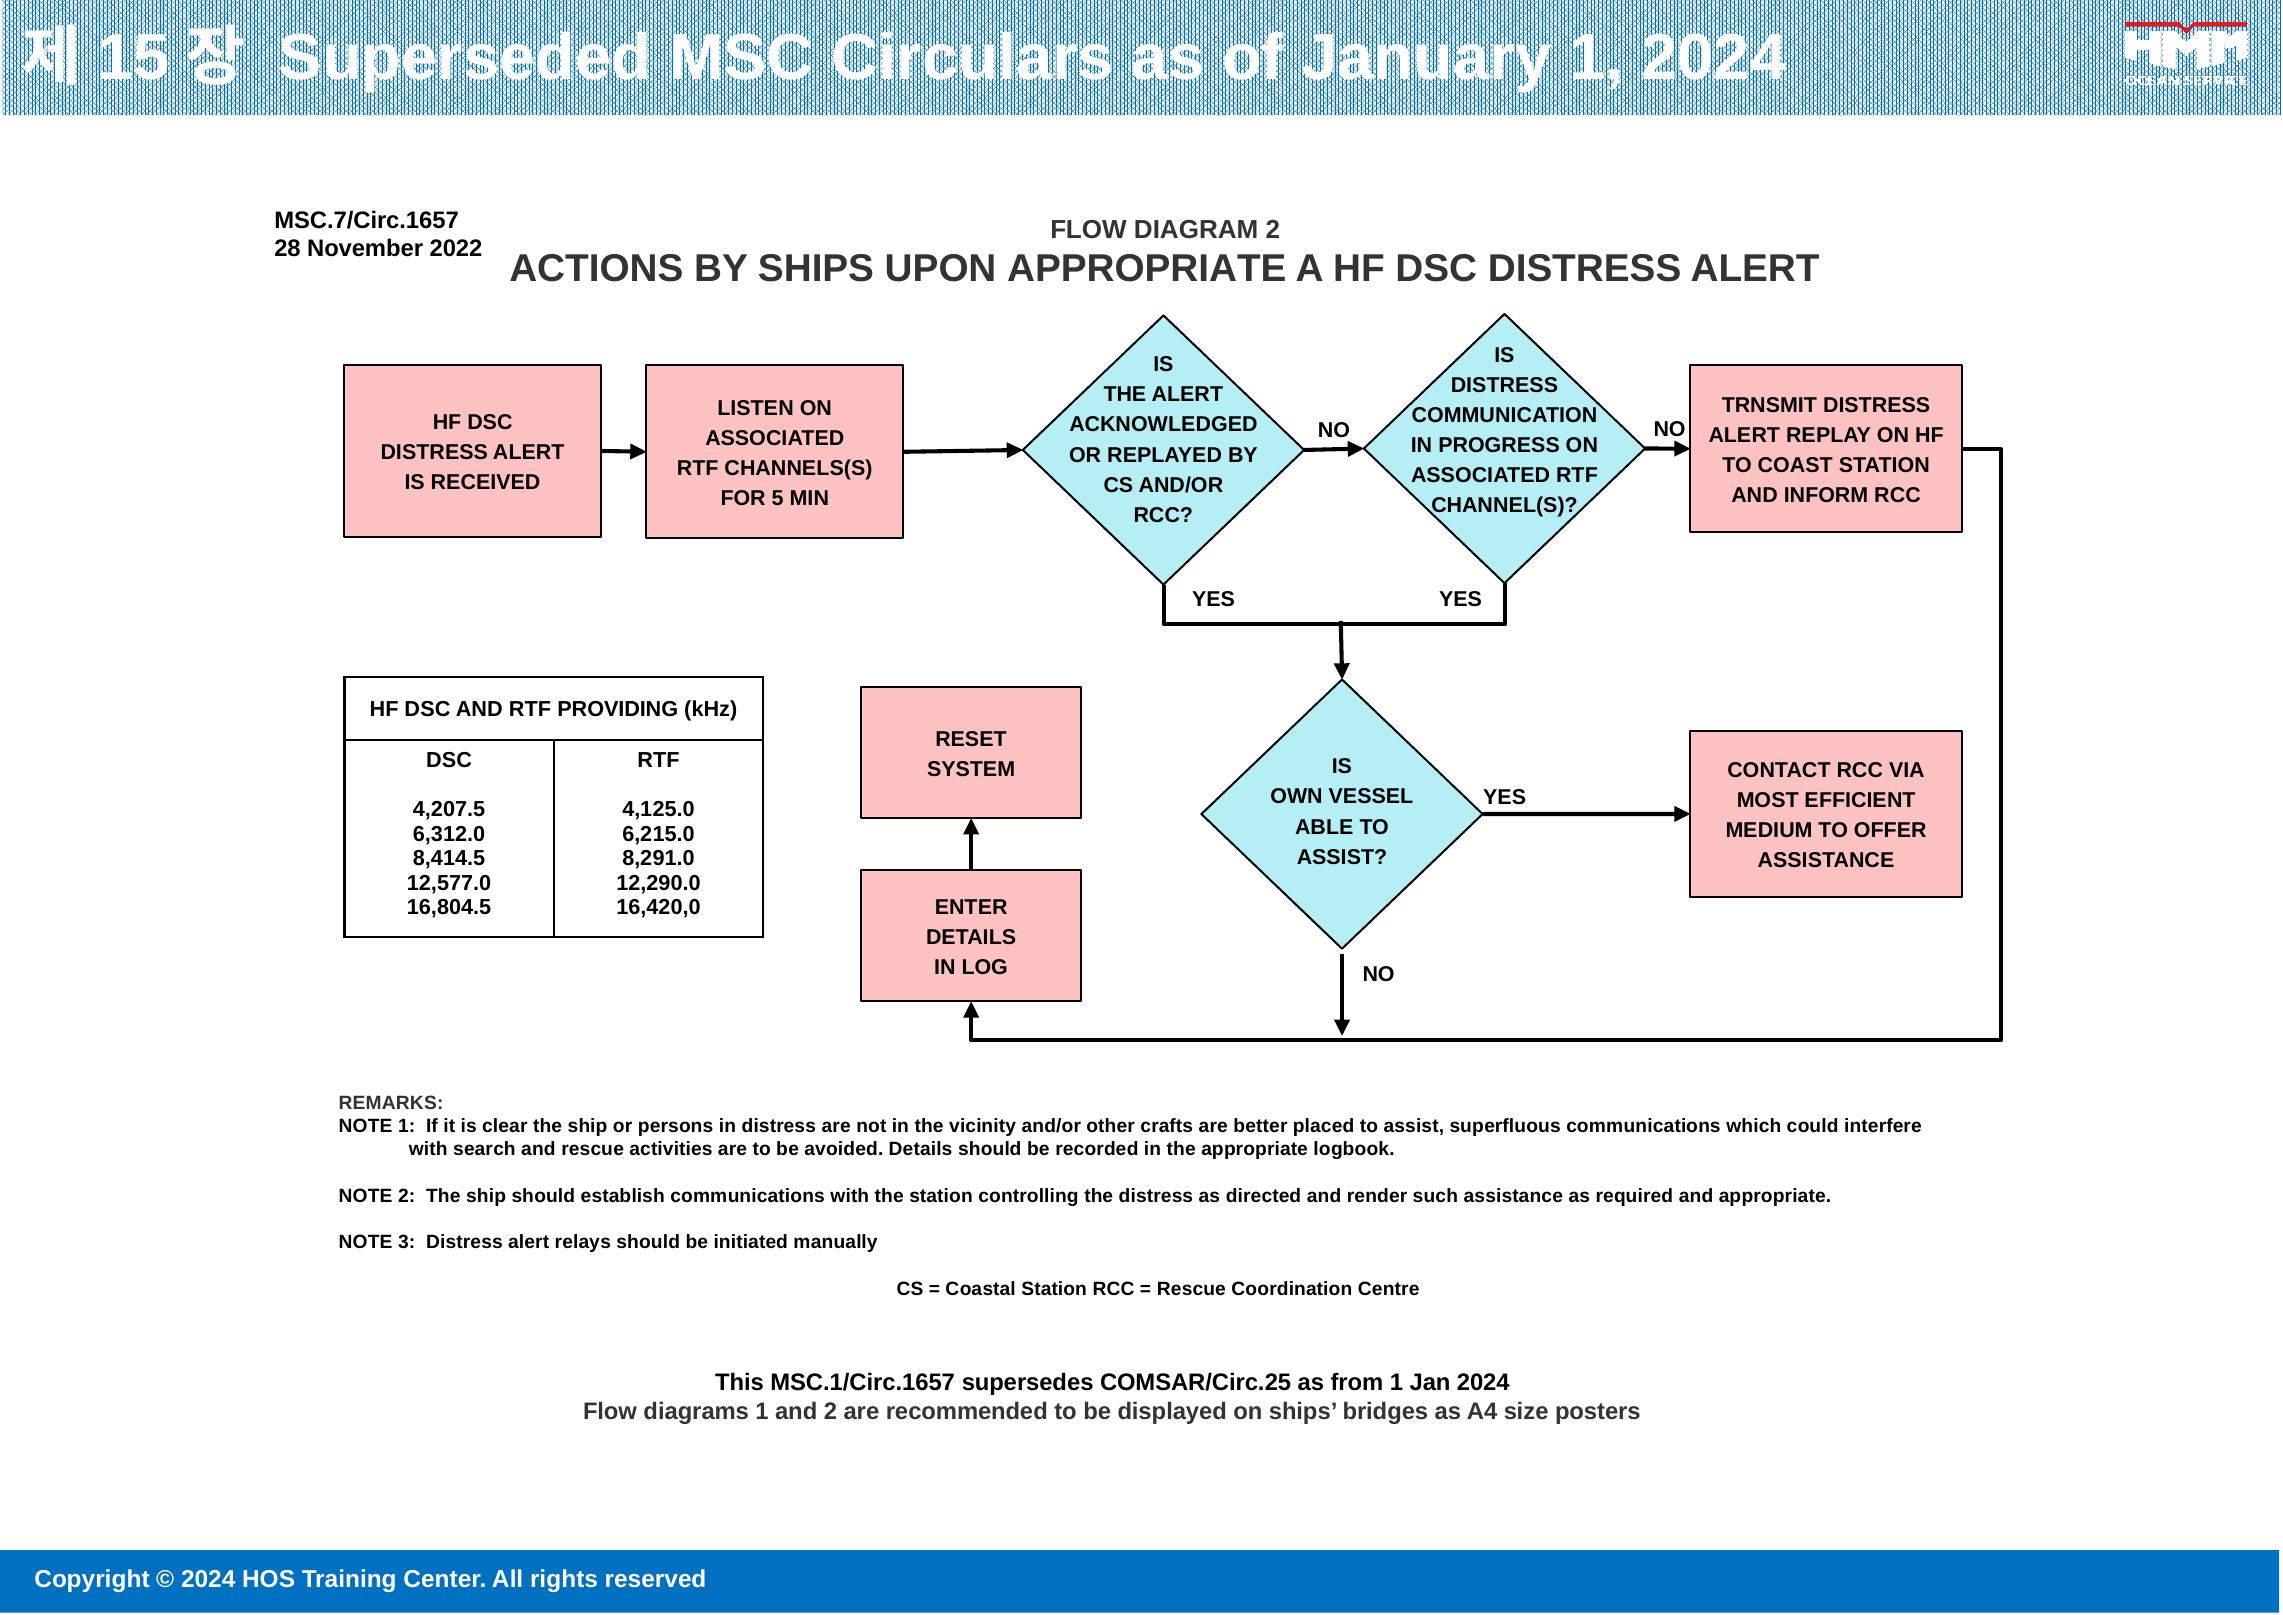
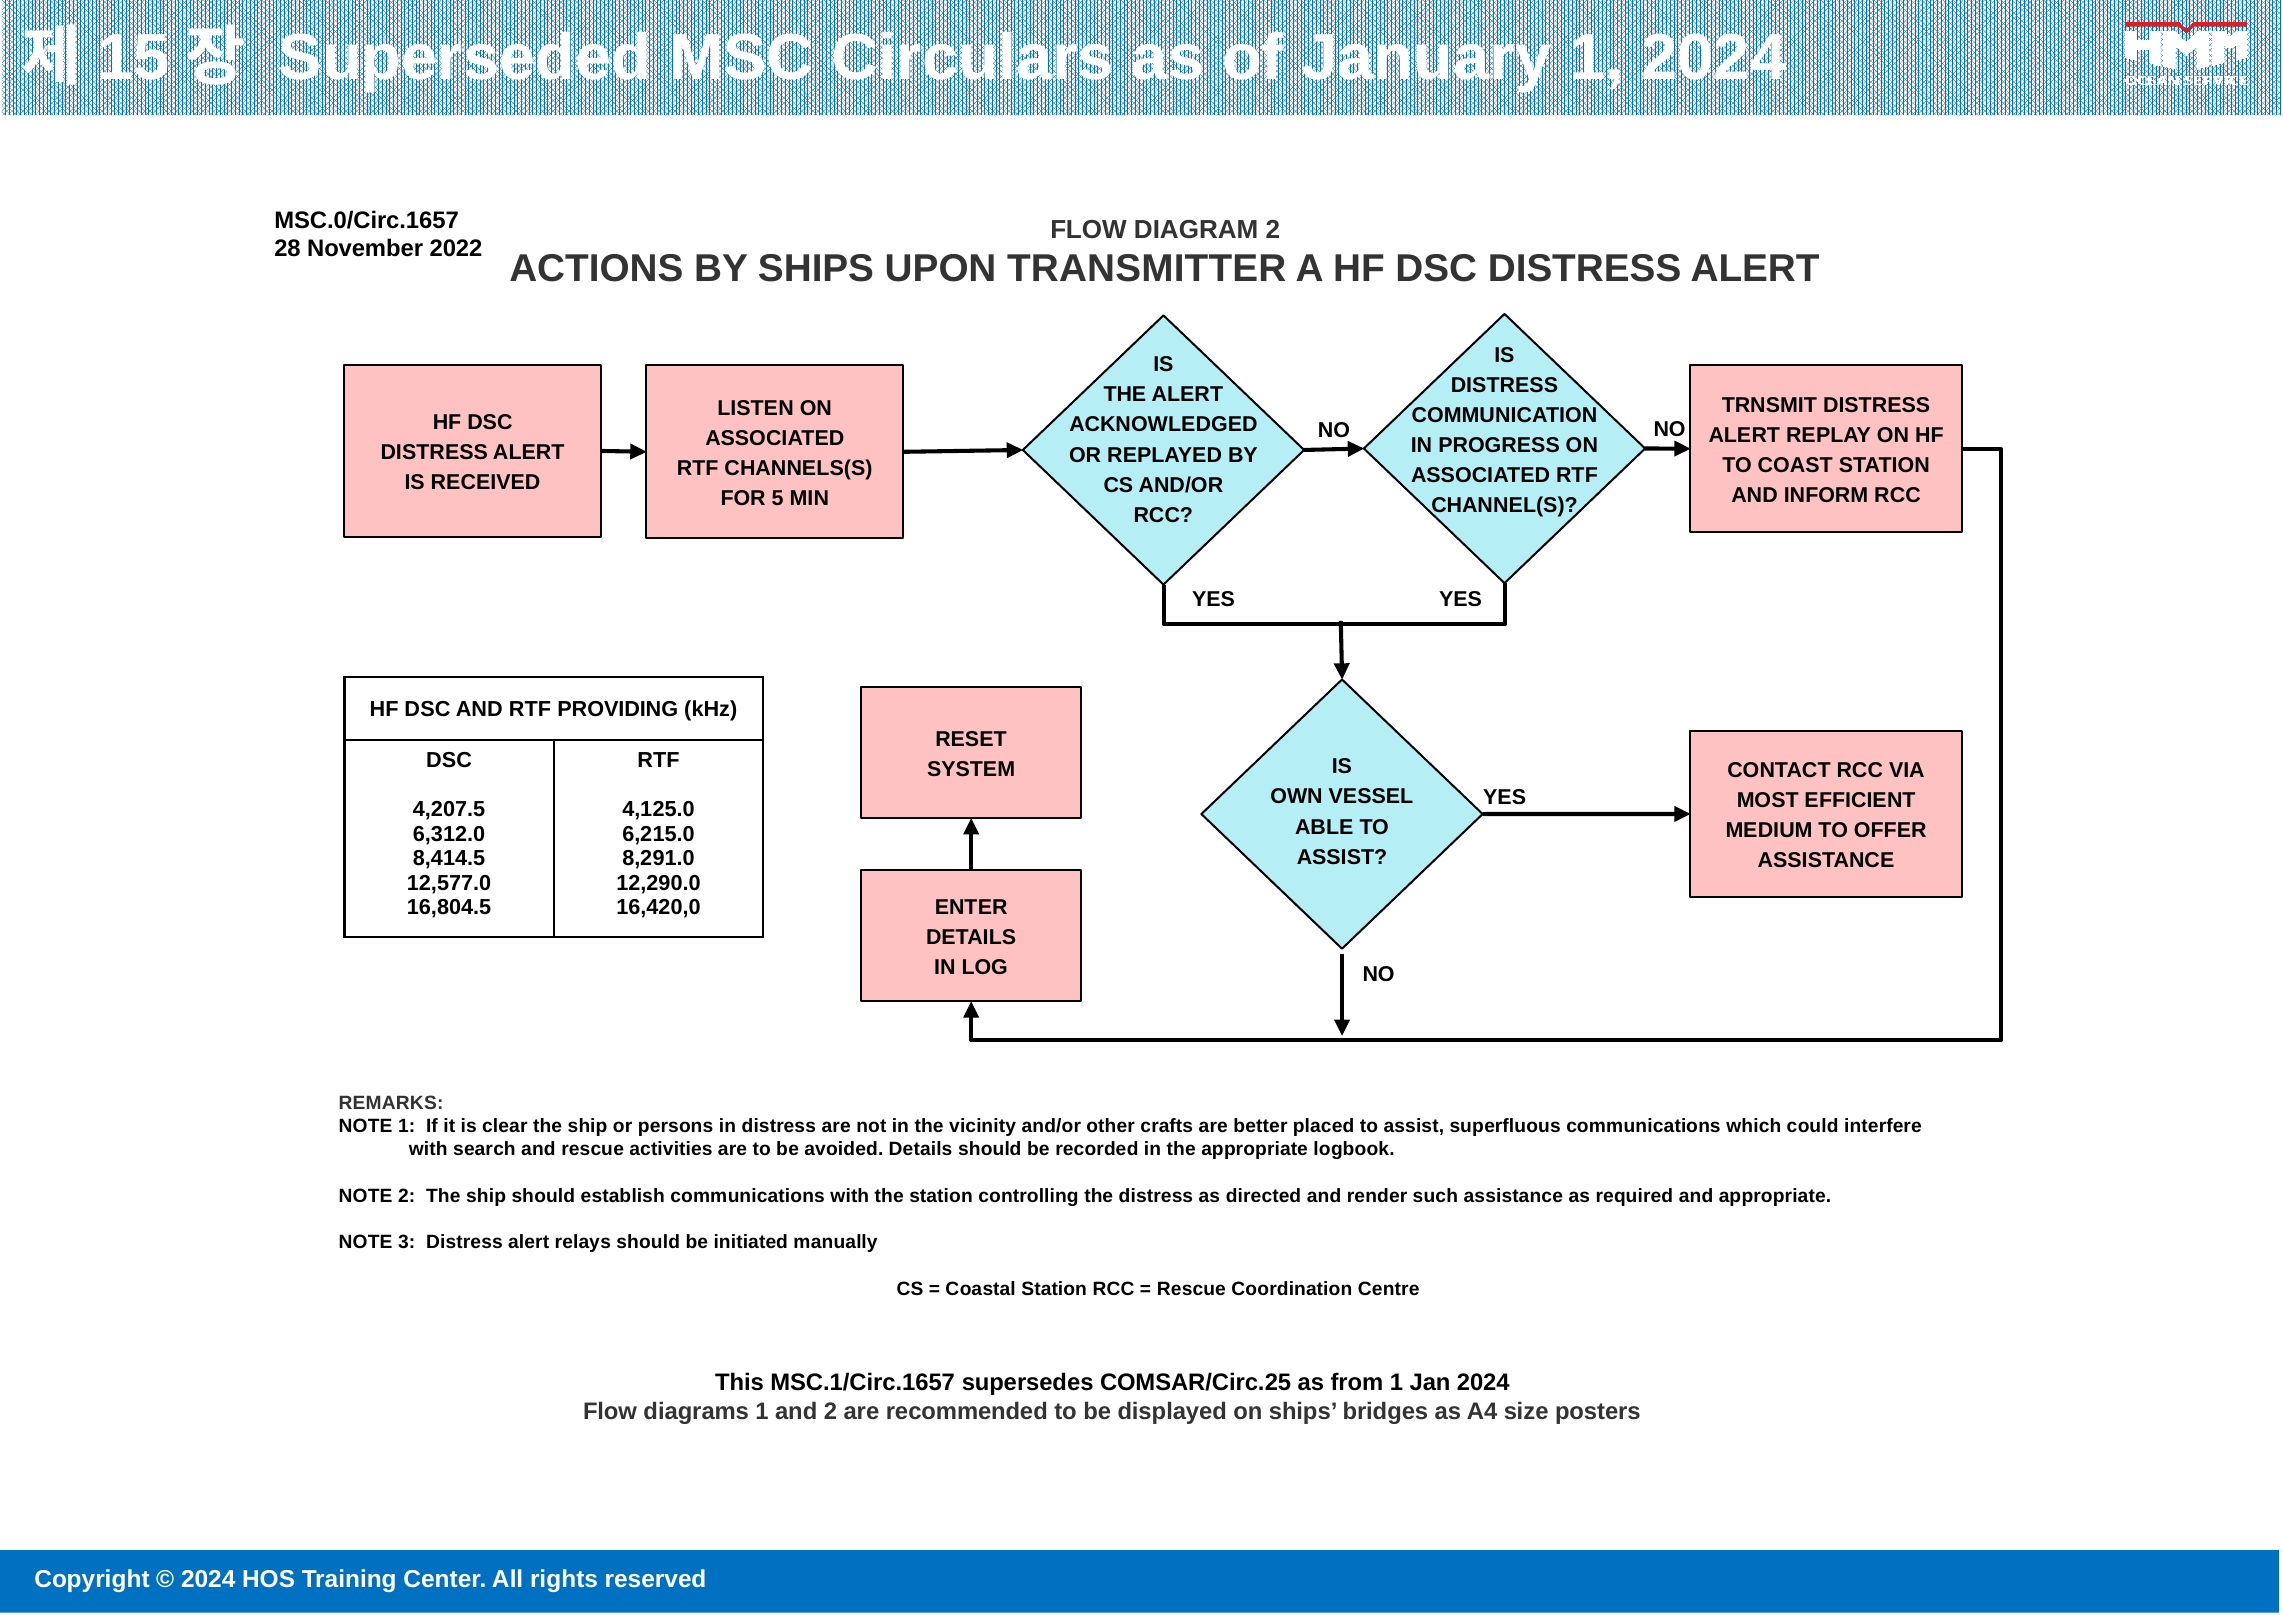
MSC.7/Circ.1657: MSC.7/Circ.1657 -> MSC.0/Circ.1657 (367, 220)
UPON APPROPRIATE: APPROPRIATE -> TRANSMITTER (1147, 269)
